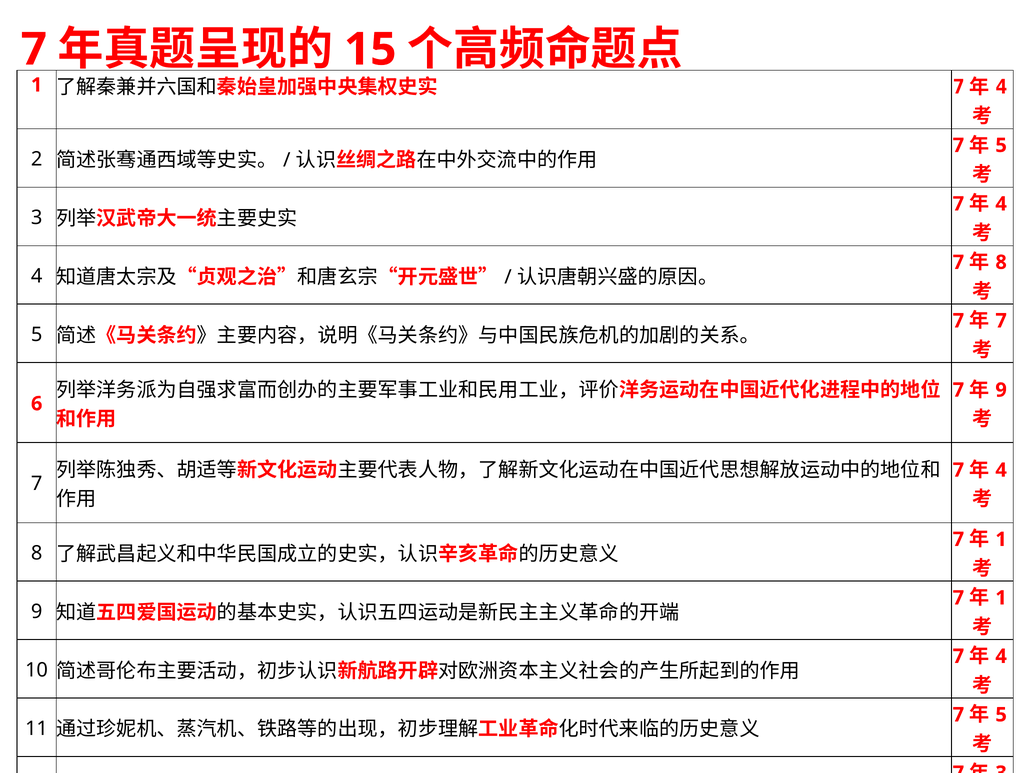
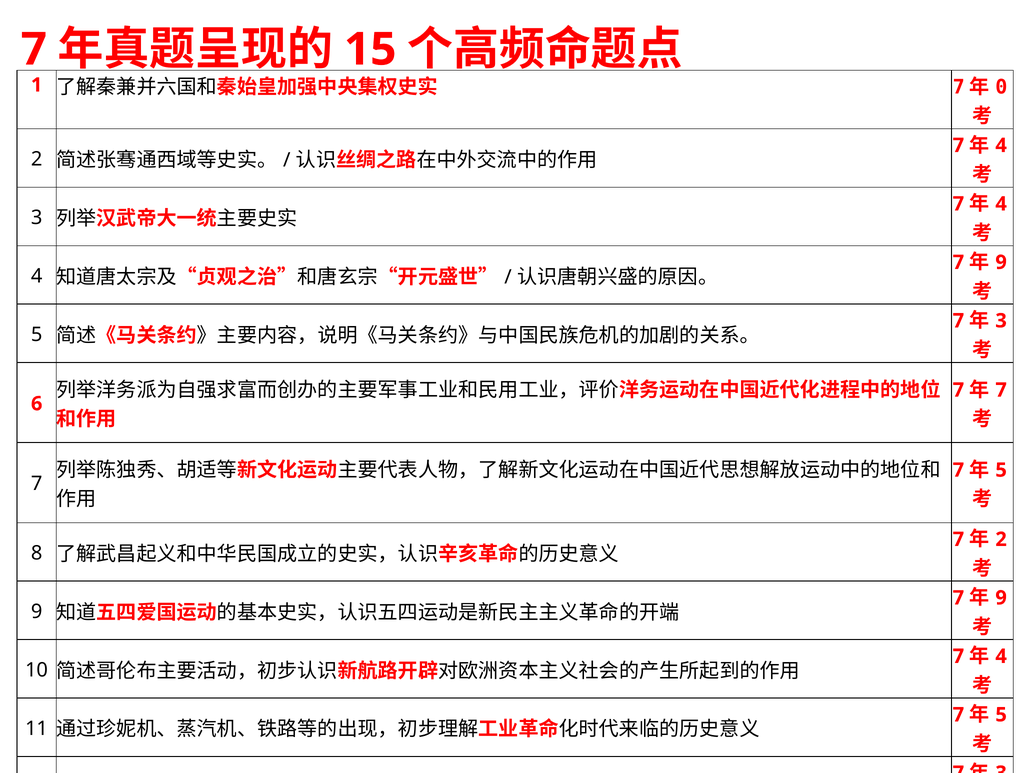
4: 4 -> 0 (1001, 87)
5: 5 -> 4 (1001, 145)
8: 8 -> 9 (1001, 262)
7: 7 -> 3 (1001, 321)
9: 9 -> 7 (1001, 390)
4: 4 -> 5 (1001, 470)
1: 1 -> 2 (1001, 540)
1: 1 -> 9 (1001, 598)
